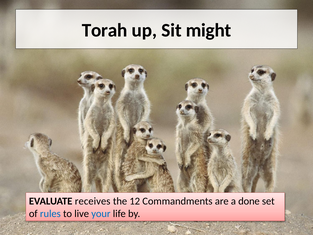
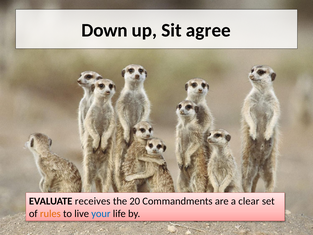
Torah: Torah -> Down (105, 30)
might: might -> agree (208, 30)
12: 12 -> 20 (135, 201)
done: done -> clear (249, 201)
rules colour: blue -> orange (50, 213)
